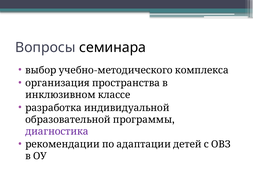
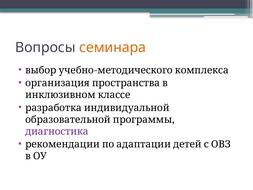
семинара colour: black -> orange (113, 47)
